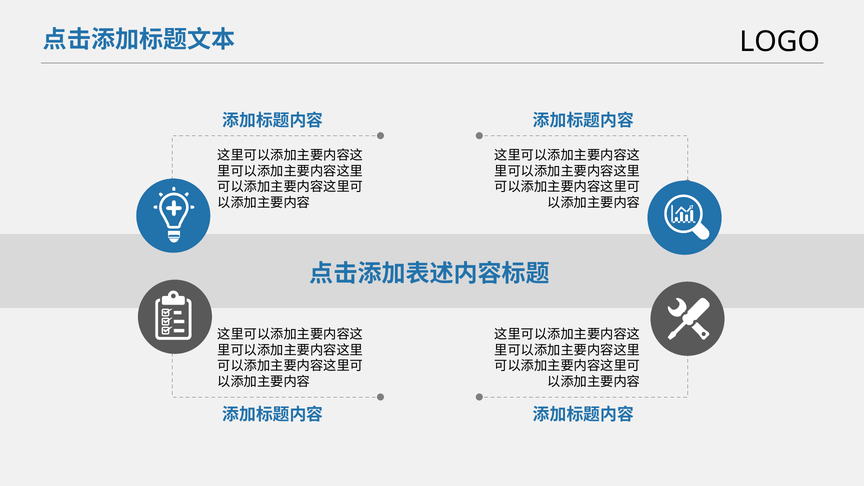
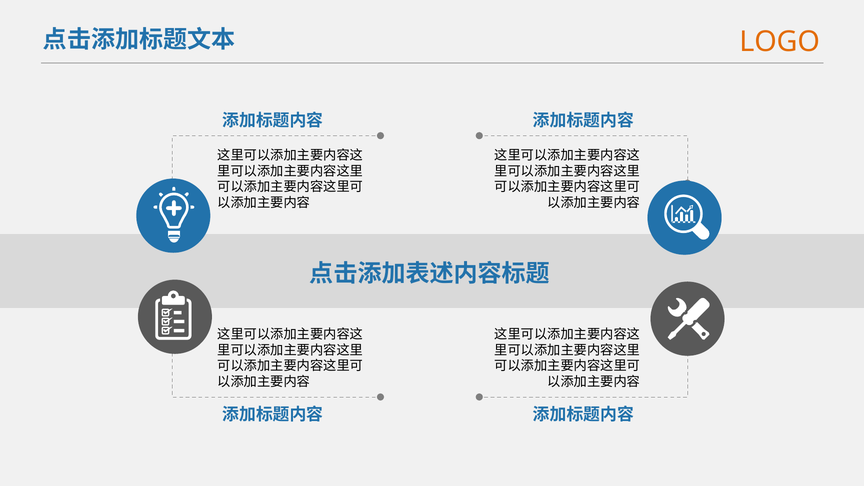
LOGO colour: black -> orange (780, 42)
